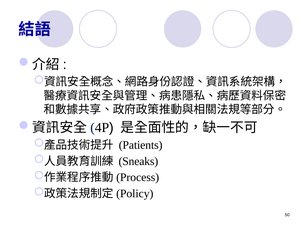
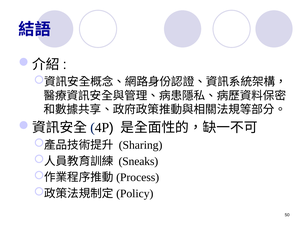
Patients: Patients -> Sharing (141, 145)
